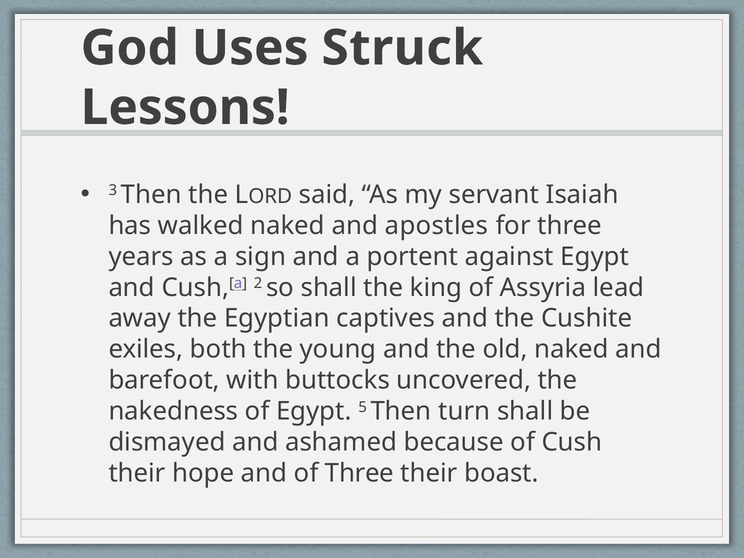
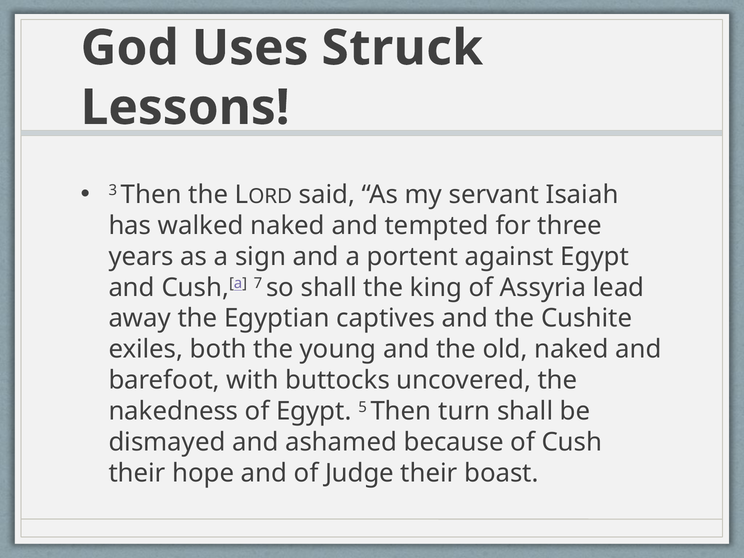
apostles: apostles -> tempted (437, 226)
2: 2 -> 7 (258, 283)
of Three: Three -> Judge (359, 473)
